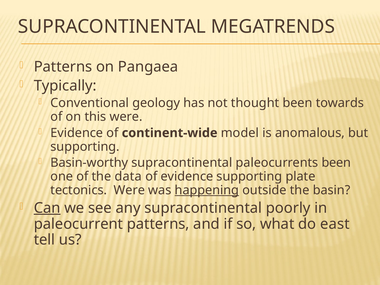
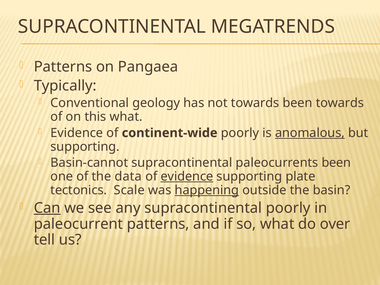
not thought: thought -> towards (255, 103)
this were: were -> what (126, 117)
continent-wide model: model -> poorly (240, 133)
anomalous underline: none -> present (310, 133)
Basin-worthy: Basin-worthy -> Basin-cannot (89, 163)
evidence underline: none -> present (187, 176)
tectonics Were: Were -> Scale (129, 190)
east: east -> over (335, 224)
